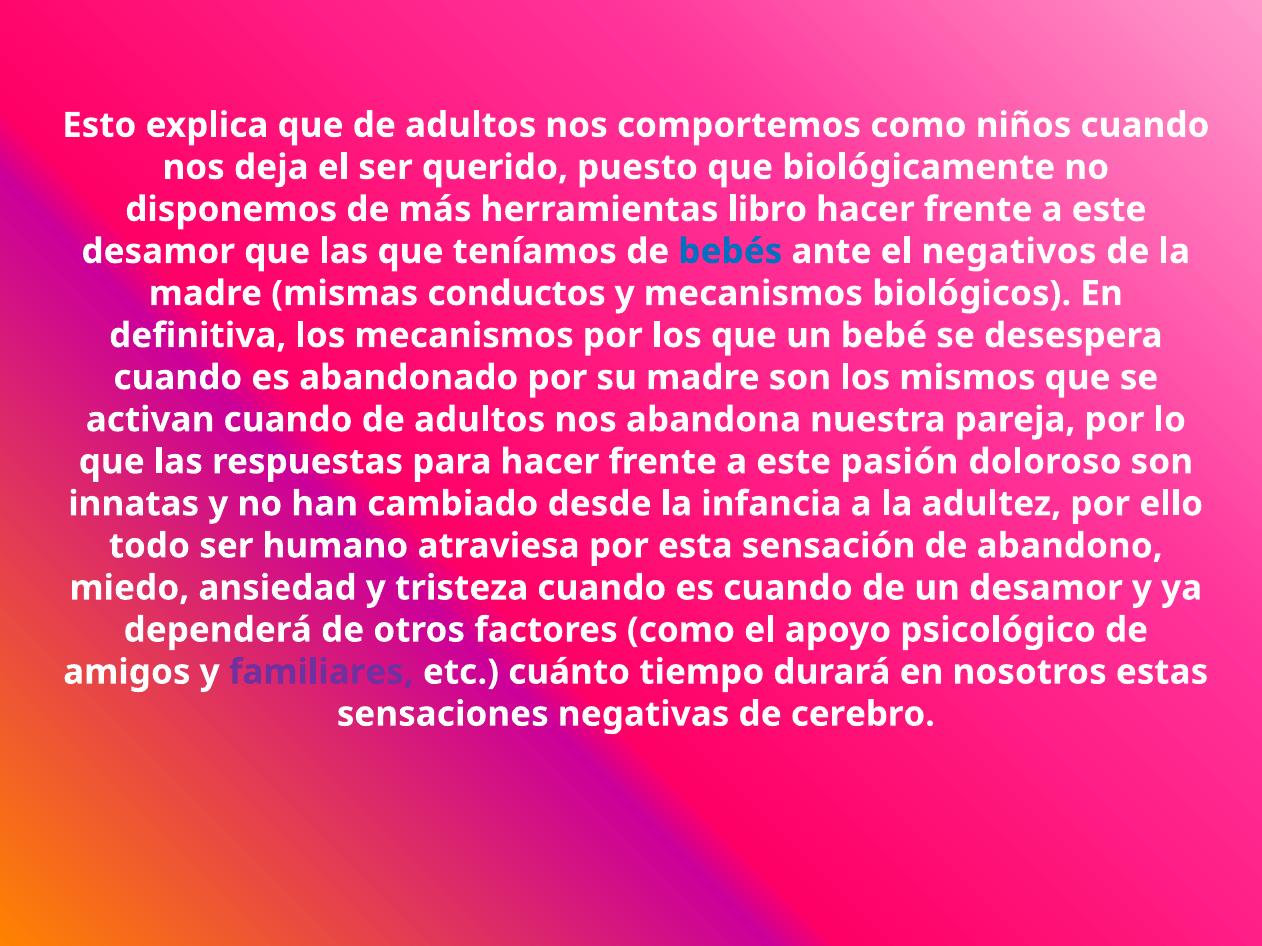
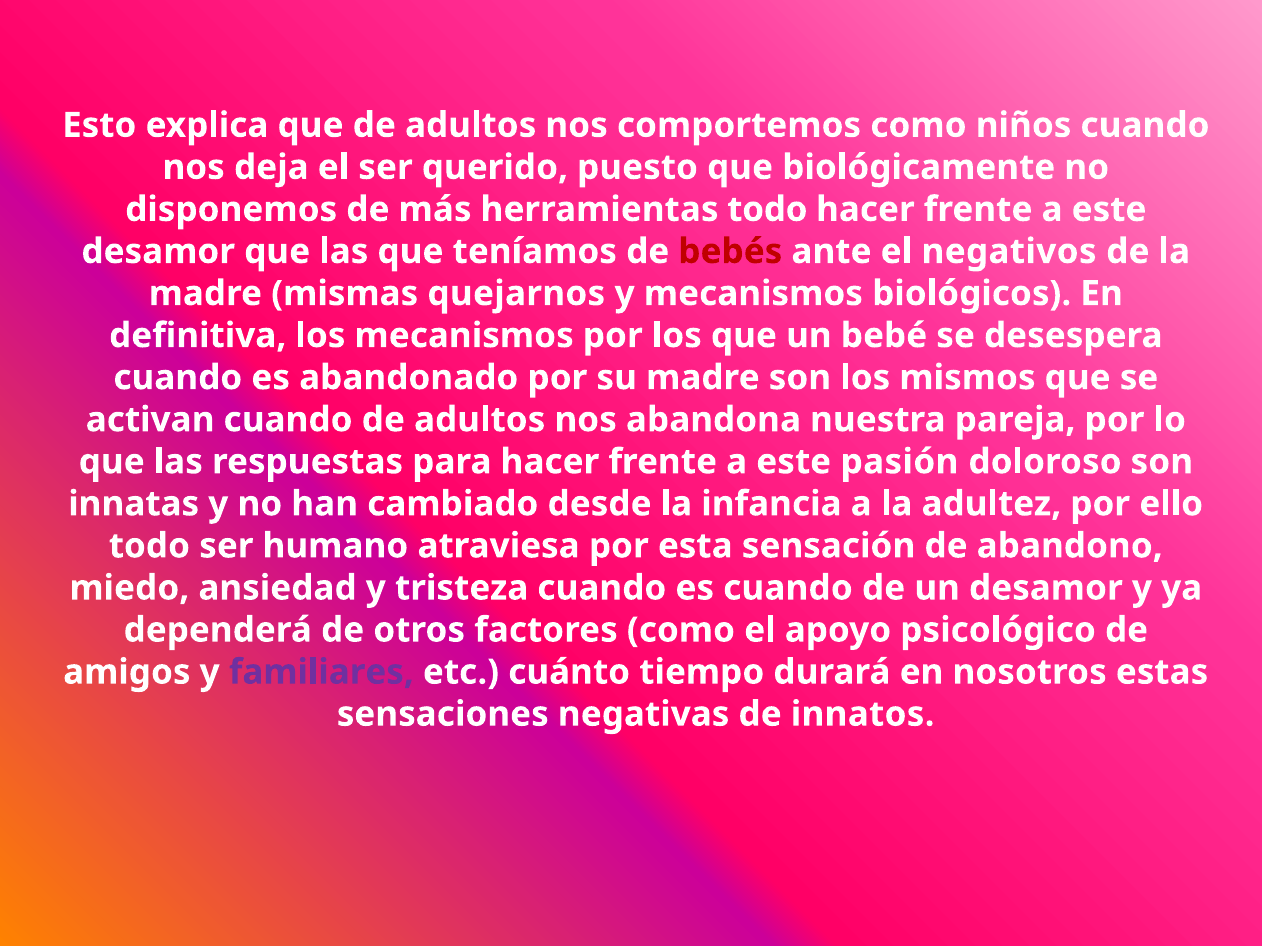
herramientas libro: libro -> todo (767, 210)
bebés colour: blue -> red (730, 252)
conductos: conductos -> quejarnos (516, 294)
cerebro: cerebro -> innatos (863, 715)
